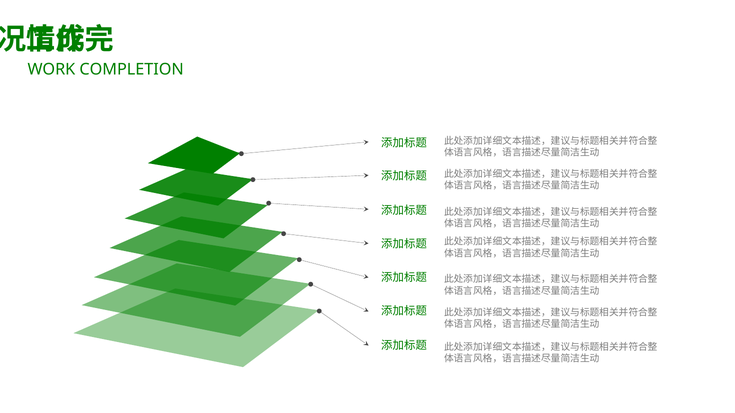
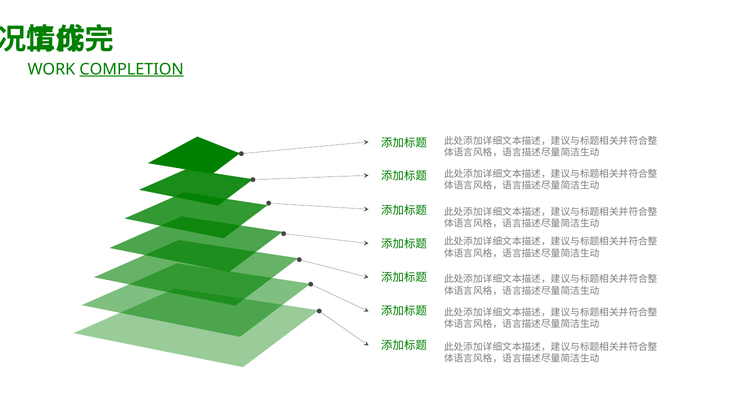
COMPLETION underline: none -> present (132, 69)
